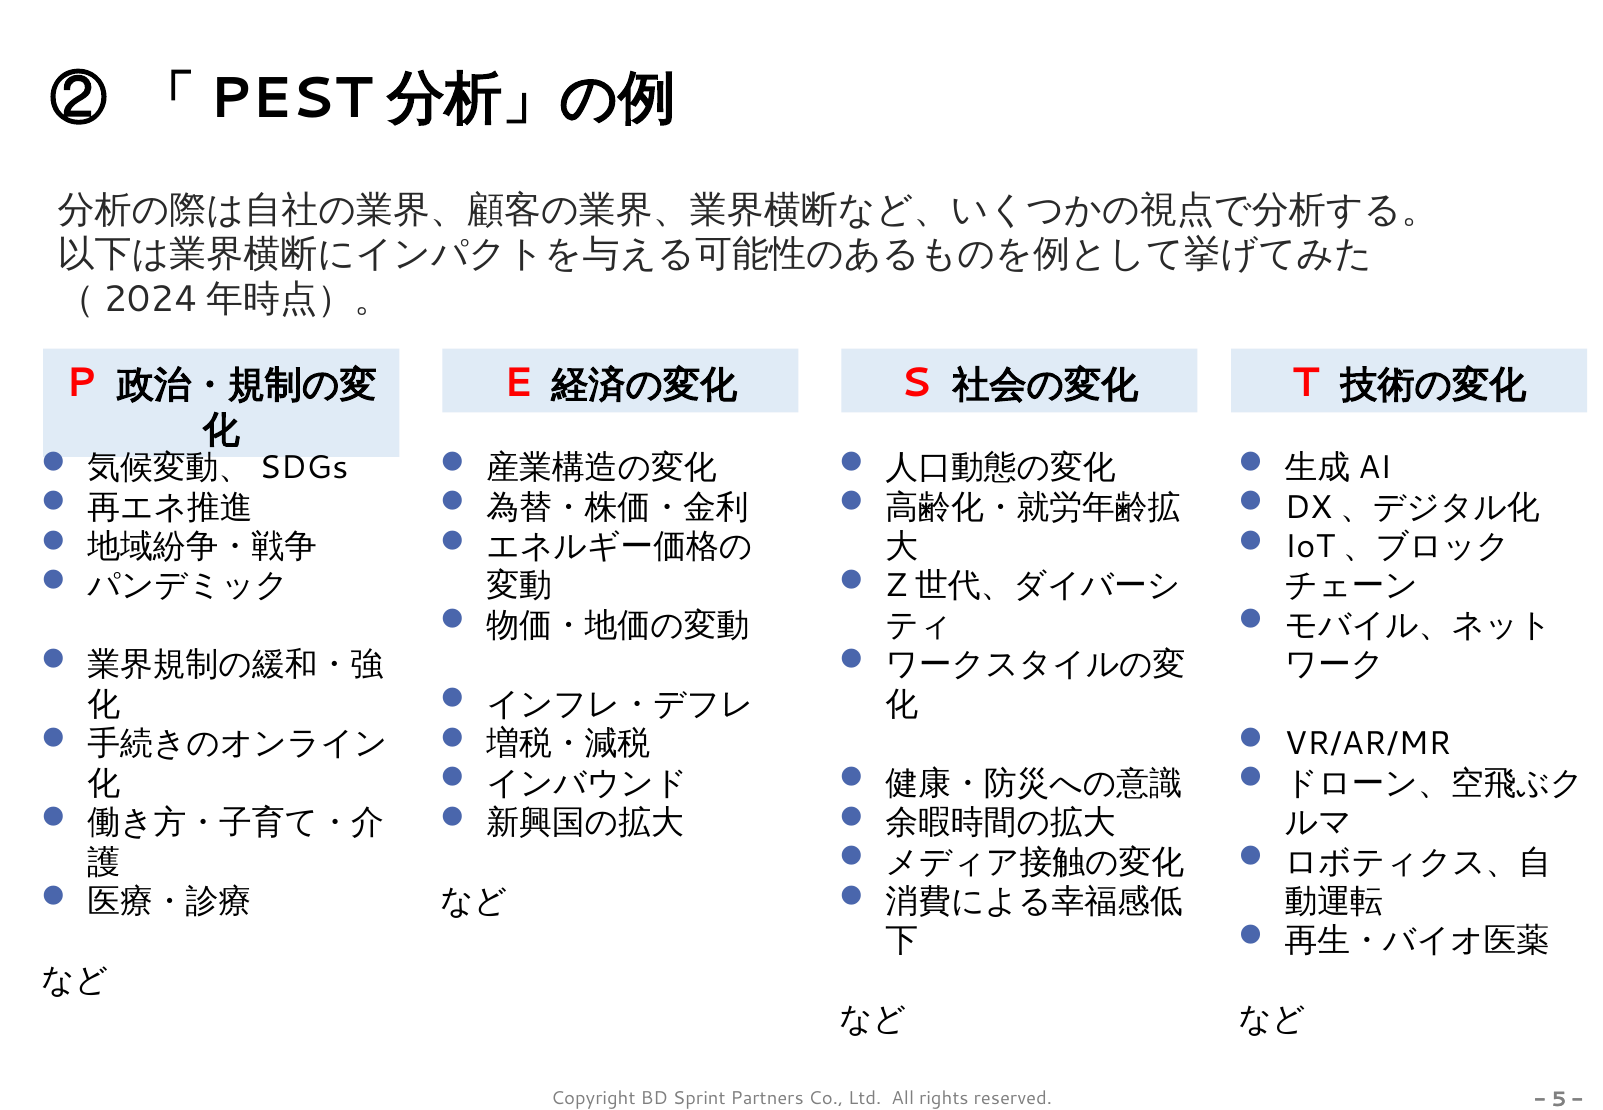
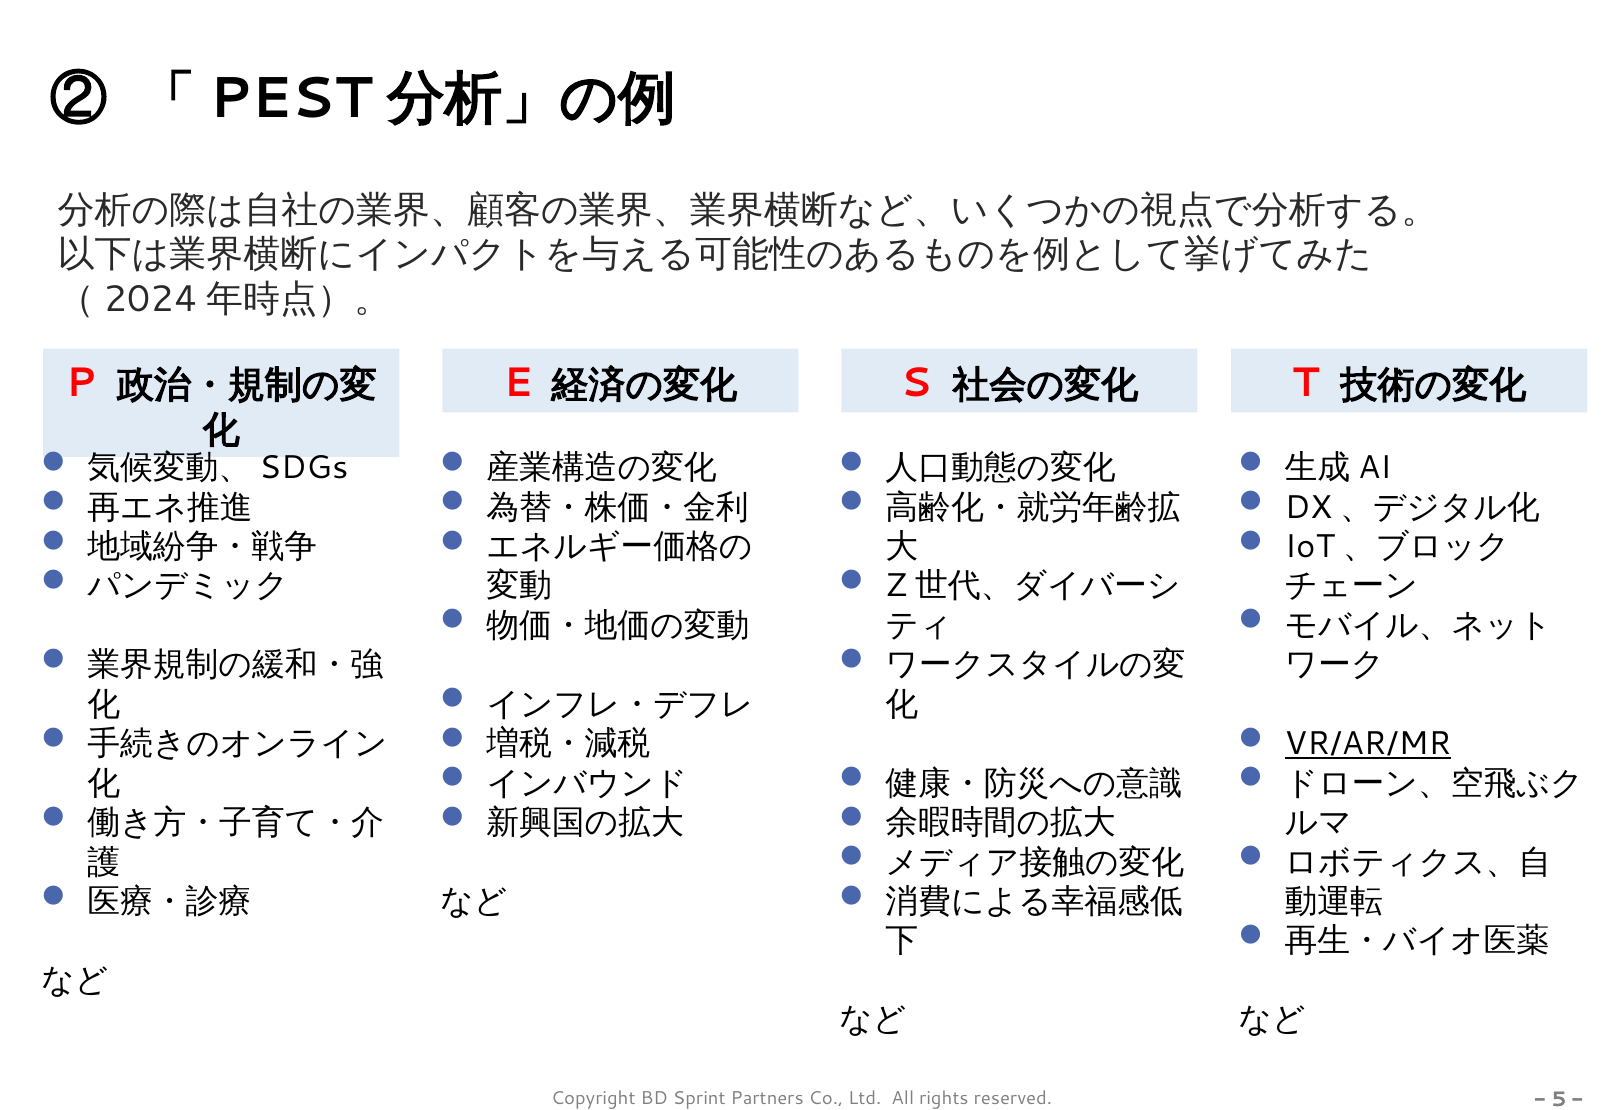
VR/AR/MR underline: none -> present (1368, 744)
